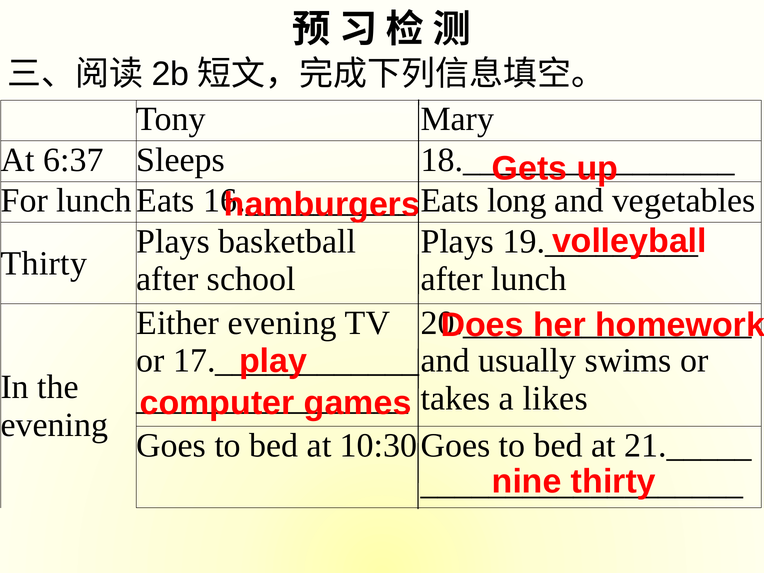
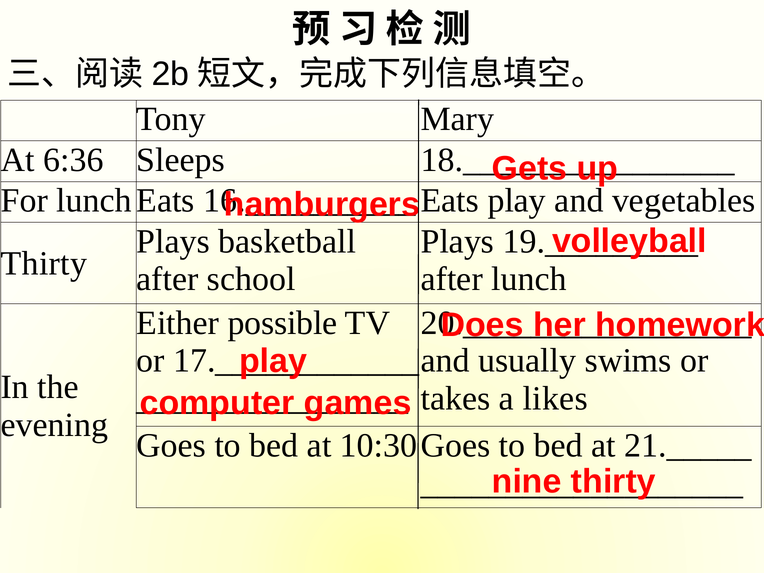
6:37: 6:37 -> 6:36 (73, 160)
long: long -> play (517, 201)
Either evening: evening -> possible (283, 323)
